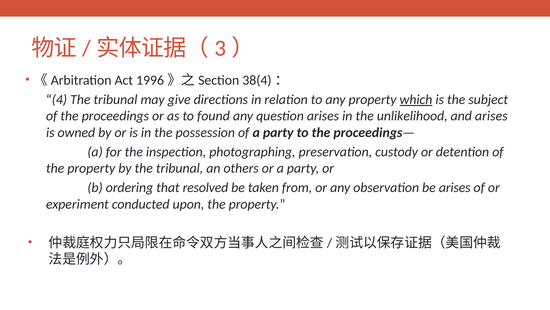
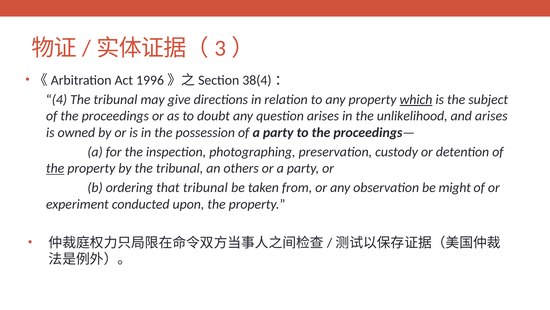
found: found -> doubt (214, 116)
the underline: none -> present (55, 168)
that resolved: resolved -> tribunal (205, 187)
be arises: arises -> might (455, 187)
